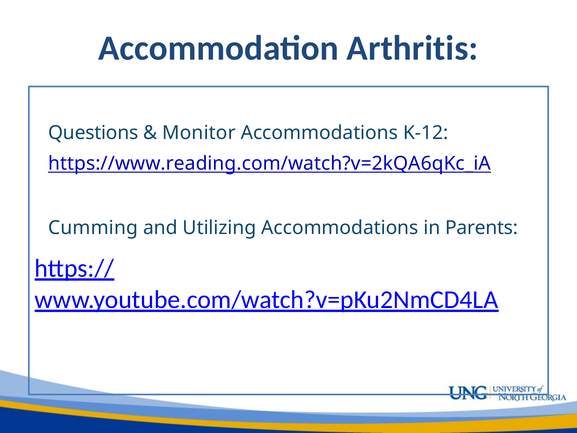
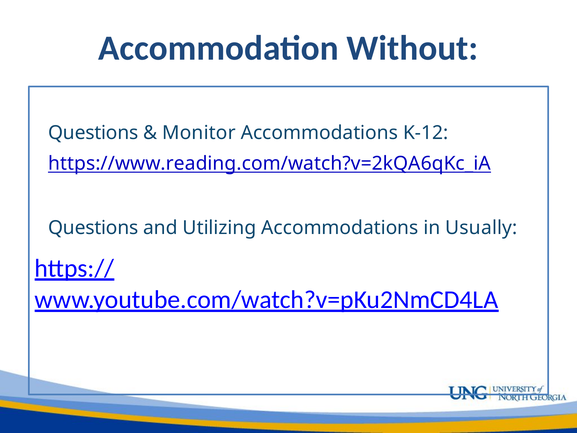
Arthritis: Arthritis -> Without (412, 48)
Cumming: Cumming -> Questions (93, 228)
Parents: Parents -> Usually (481, 228)
